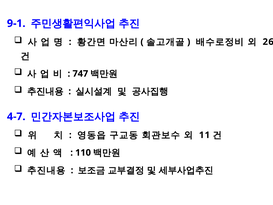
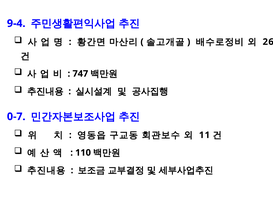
9-1: 9-1 -> 9-4 (16, 23)
4-7: 4-7 -> 0-7 (16, 116)
